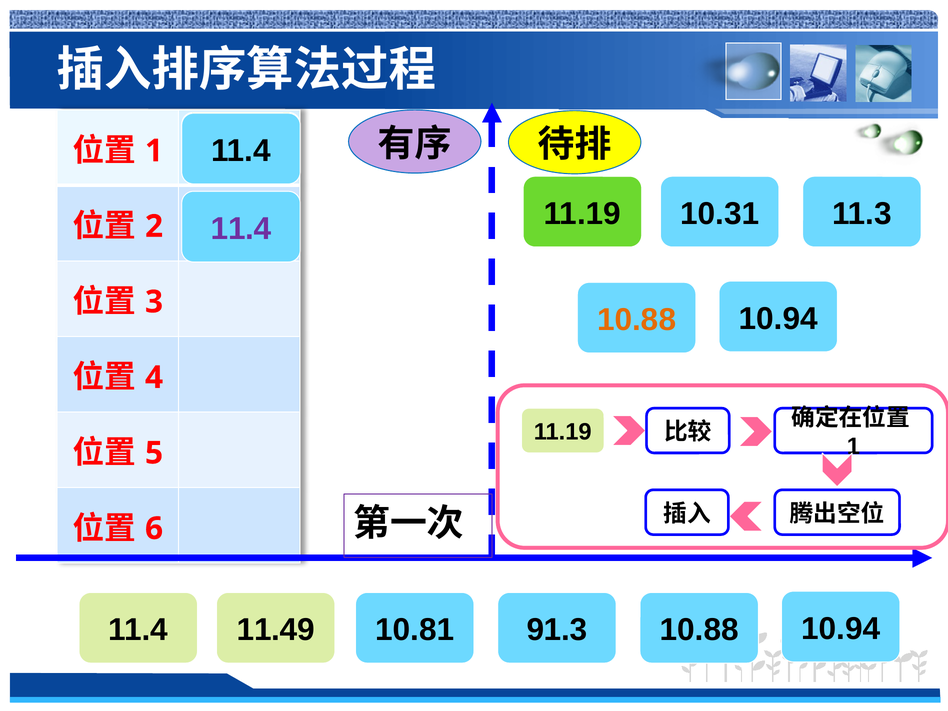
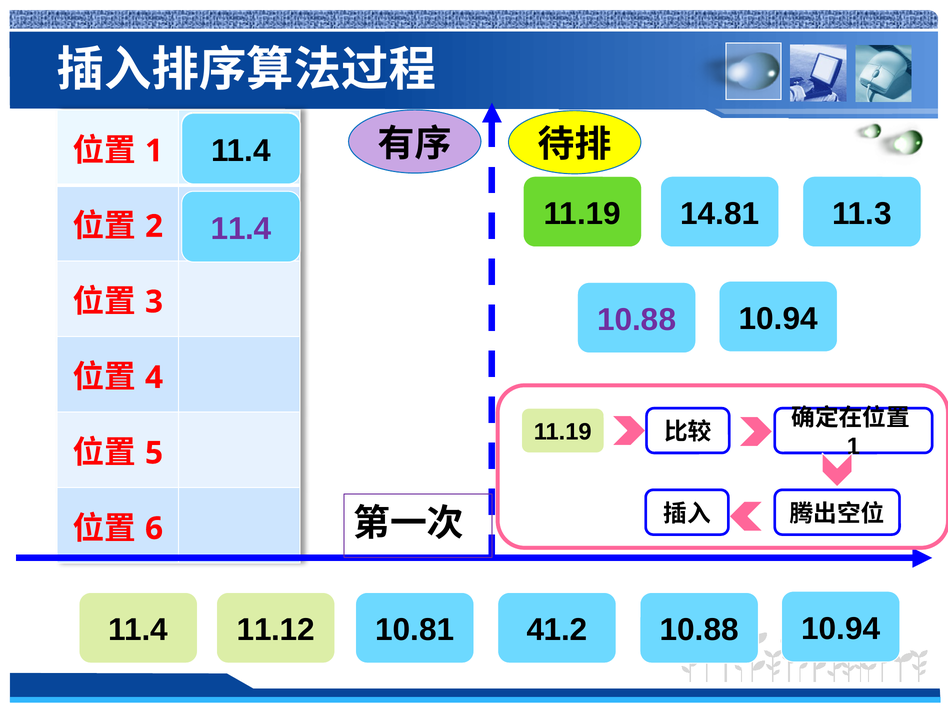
10.31: 10.31 -> 14.81 (720, 214)
10.88 colour: orange -> purple (637, 320)
11.49: 11.49 -> 11.12 (276, 630)
91.3: 91.3 -> 41.2 (557, 630)
